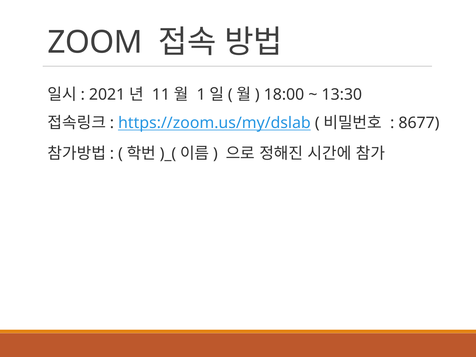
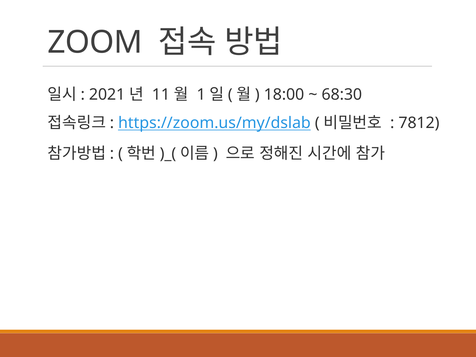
13:30: 13:30 -> 68:30 (342, 94)
8677: 8677 -> 7812 (419, 123)
